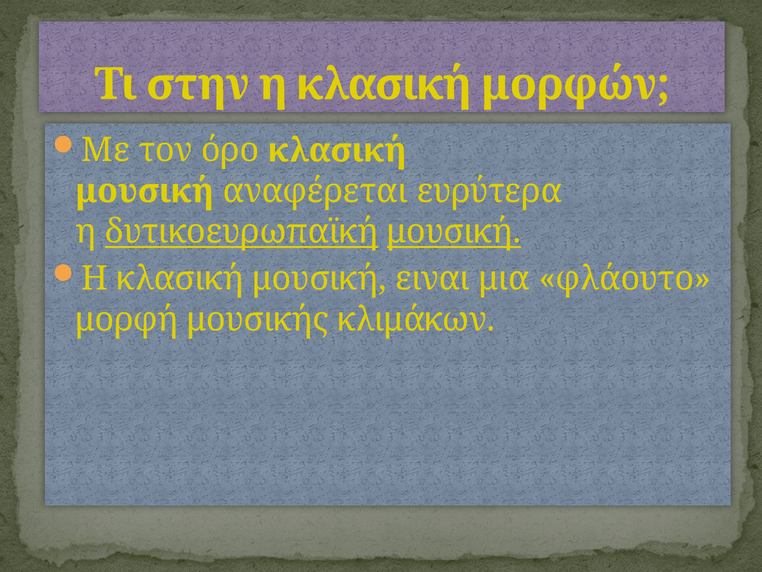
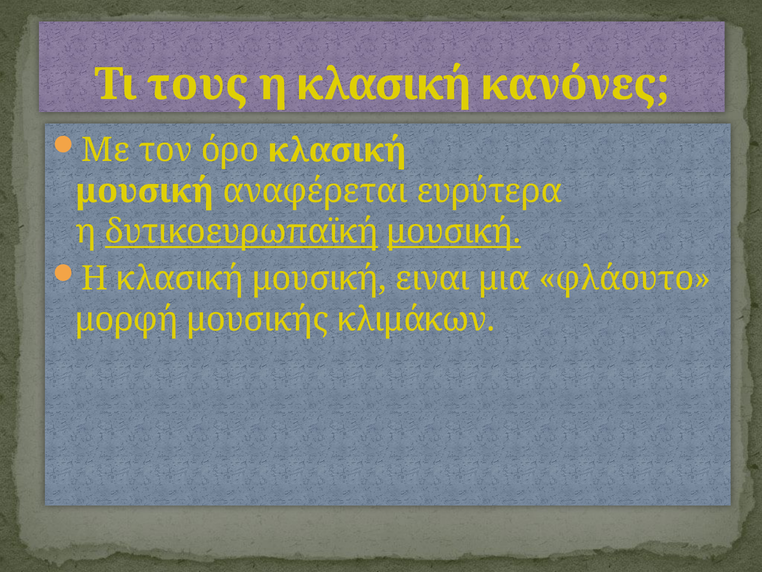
στην: στην -> τους (198, 84)
μορφών: μορφών -> κανόνες (576, 84)
